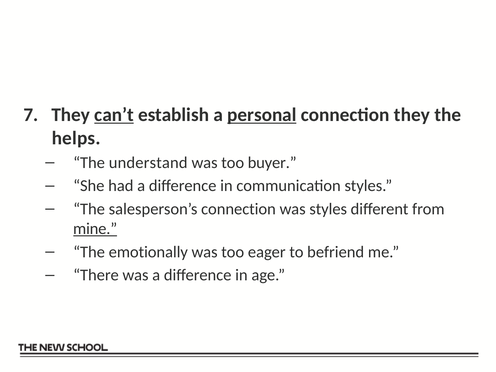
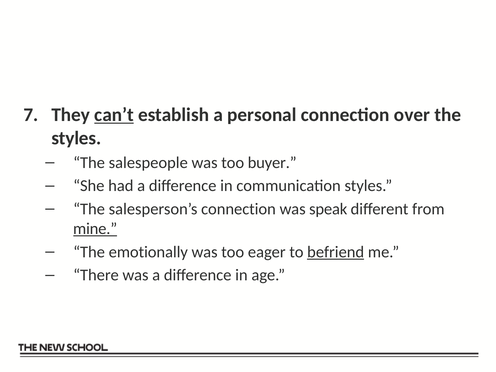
personal underline: present -> none (262, 115)
connection they: they -> over (412, 115)
helps: helps -> styles (76, 138)
understand: understand -> salespeople (148, 163)
was styles: styles -> speak (328, 209)
befriend underline: none -> present (336, 252)
